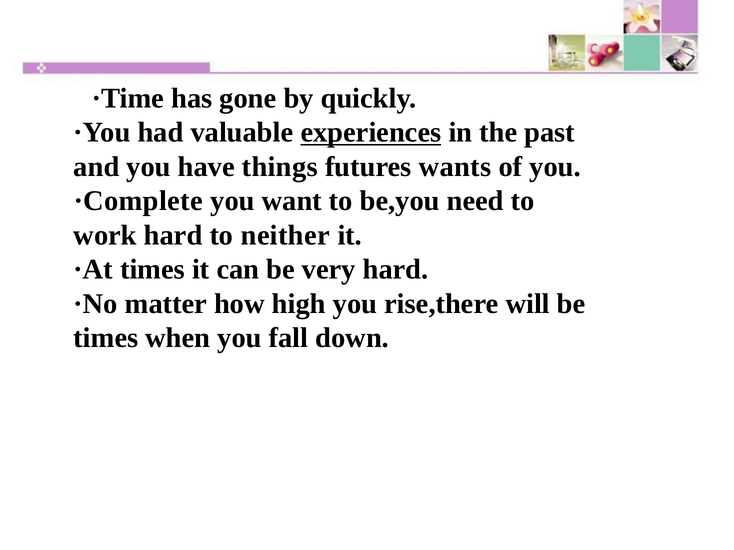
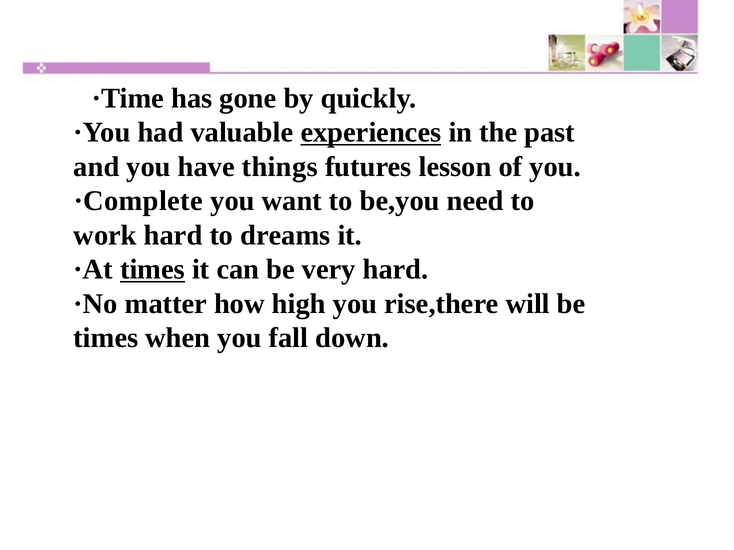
wants: wants -> lesson (455, 167)
neither: neither -> dreams (285, 235)
times underline: none -> present (152, 270)
